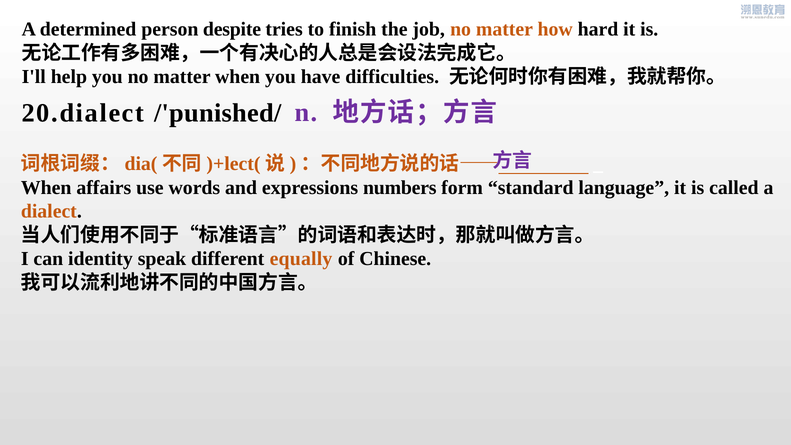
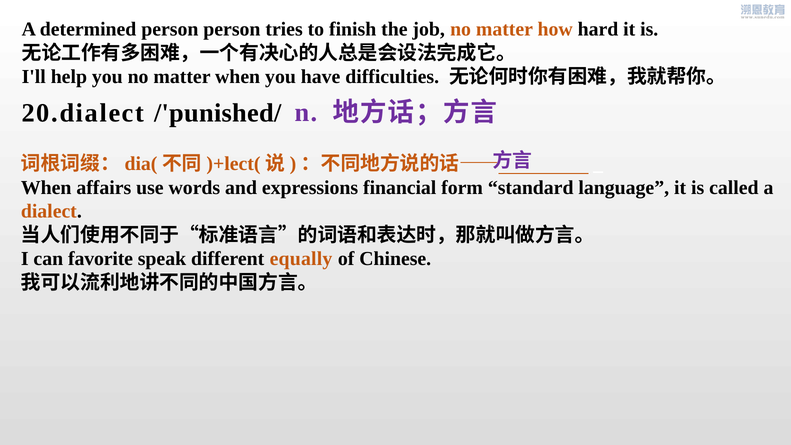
person despite: despite -> person (232, 29)
numbers: numbers -> financial (400, 188)
identity: identity -> favorite (101, 259)
